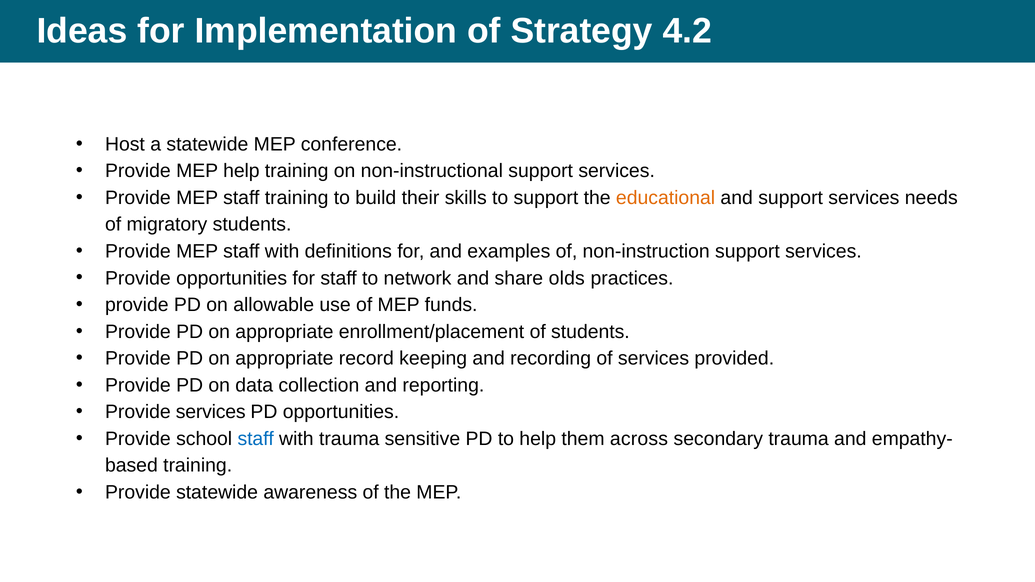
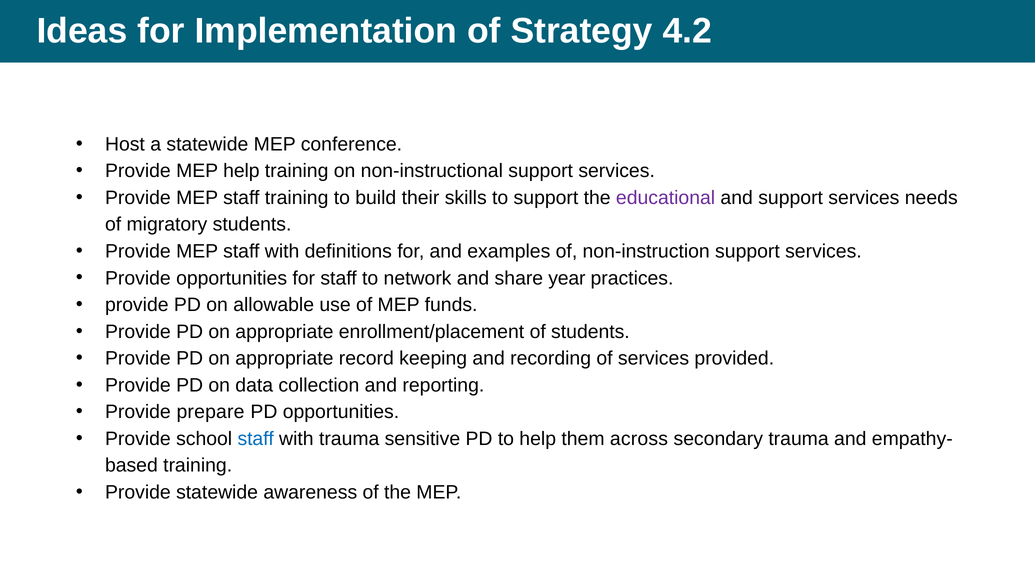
educational colour: orange -> purple (666, 198)
olds: olds -> year (567, 278)
Provide services: services -> prepare (211, 412)
